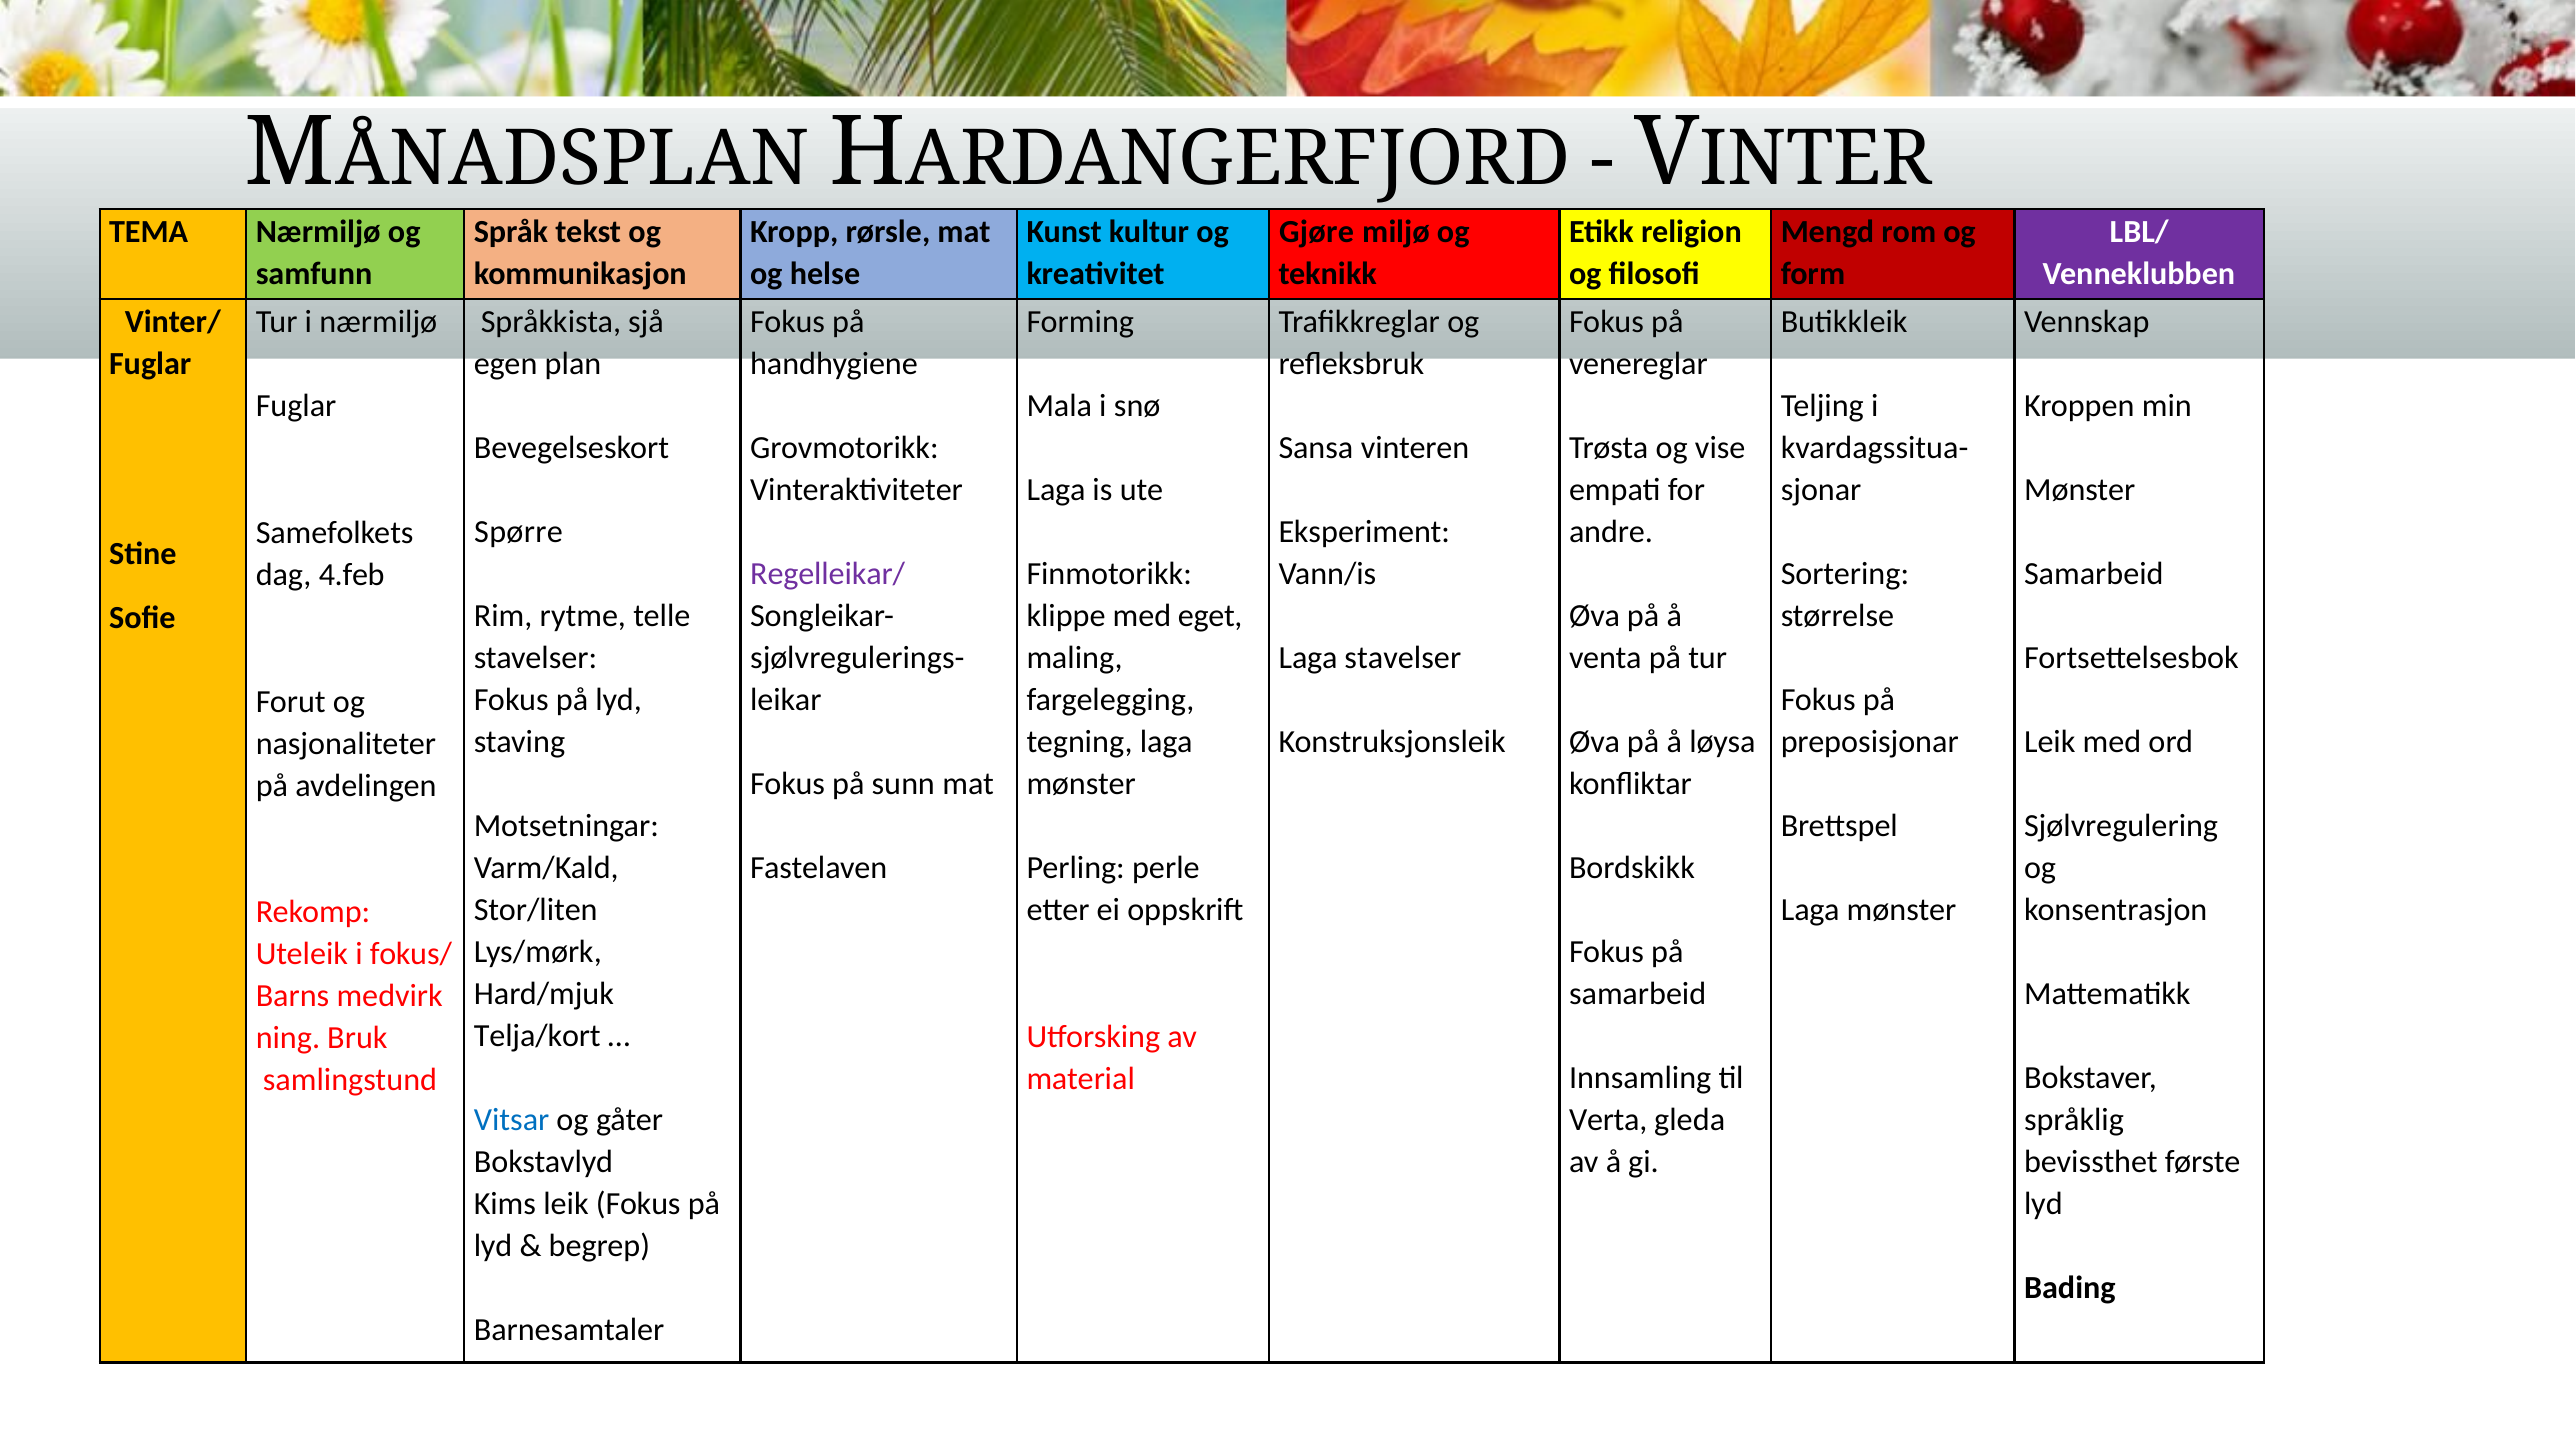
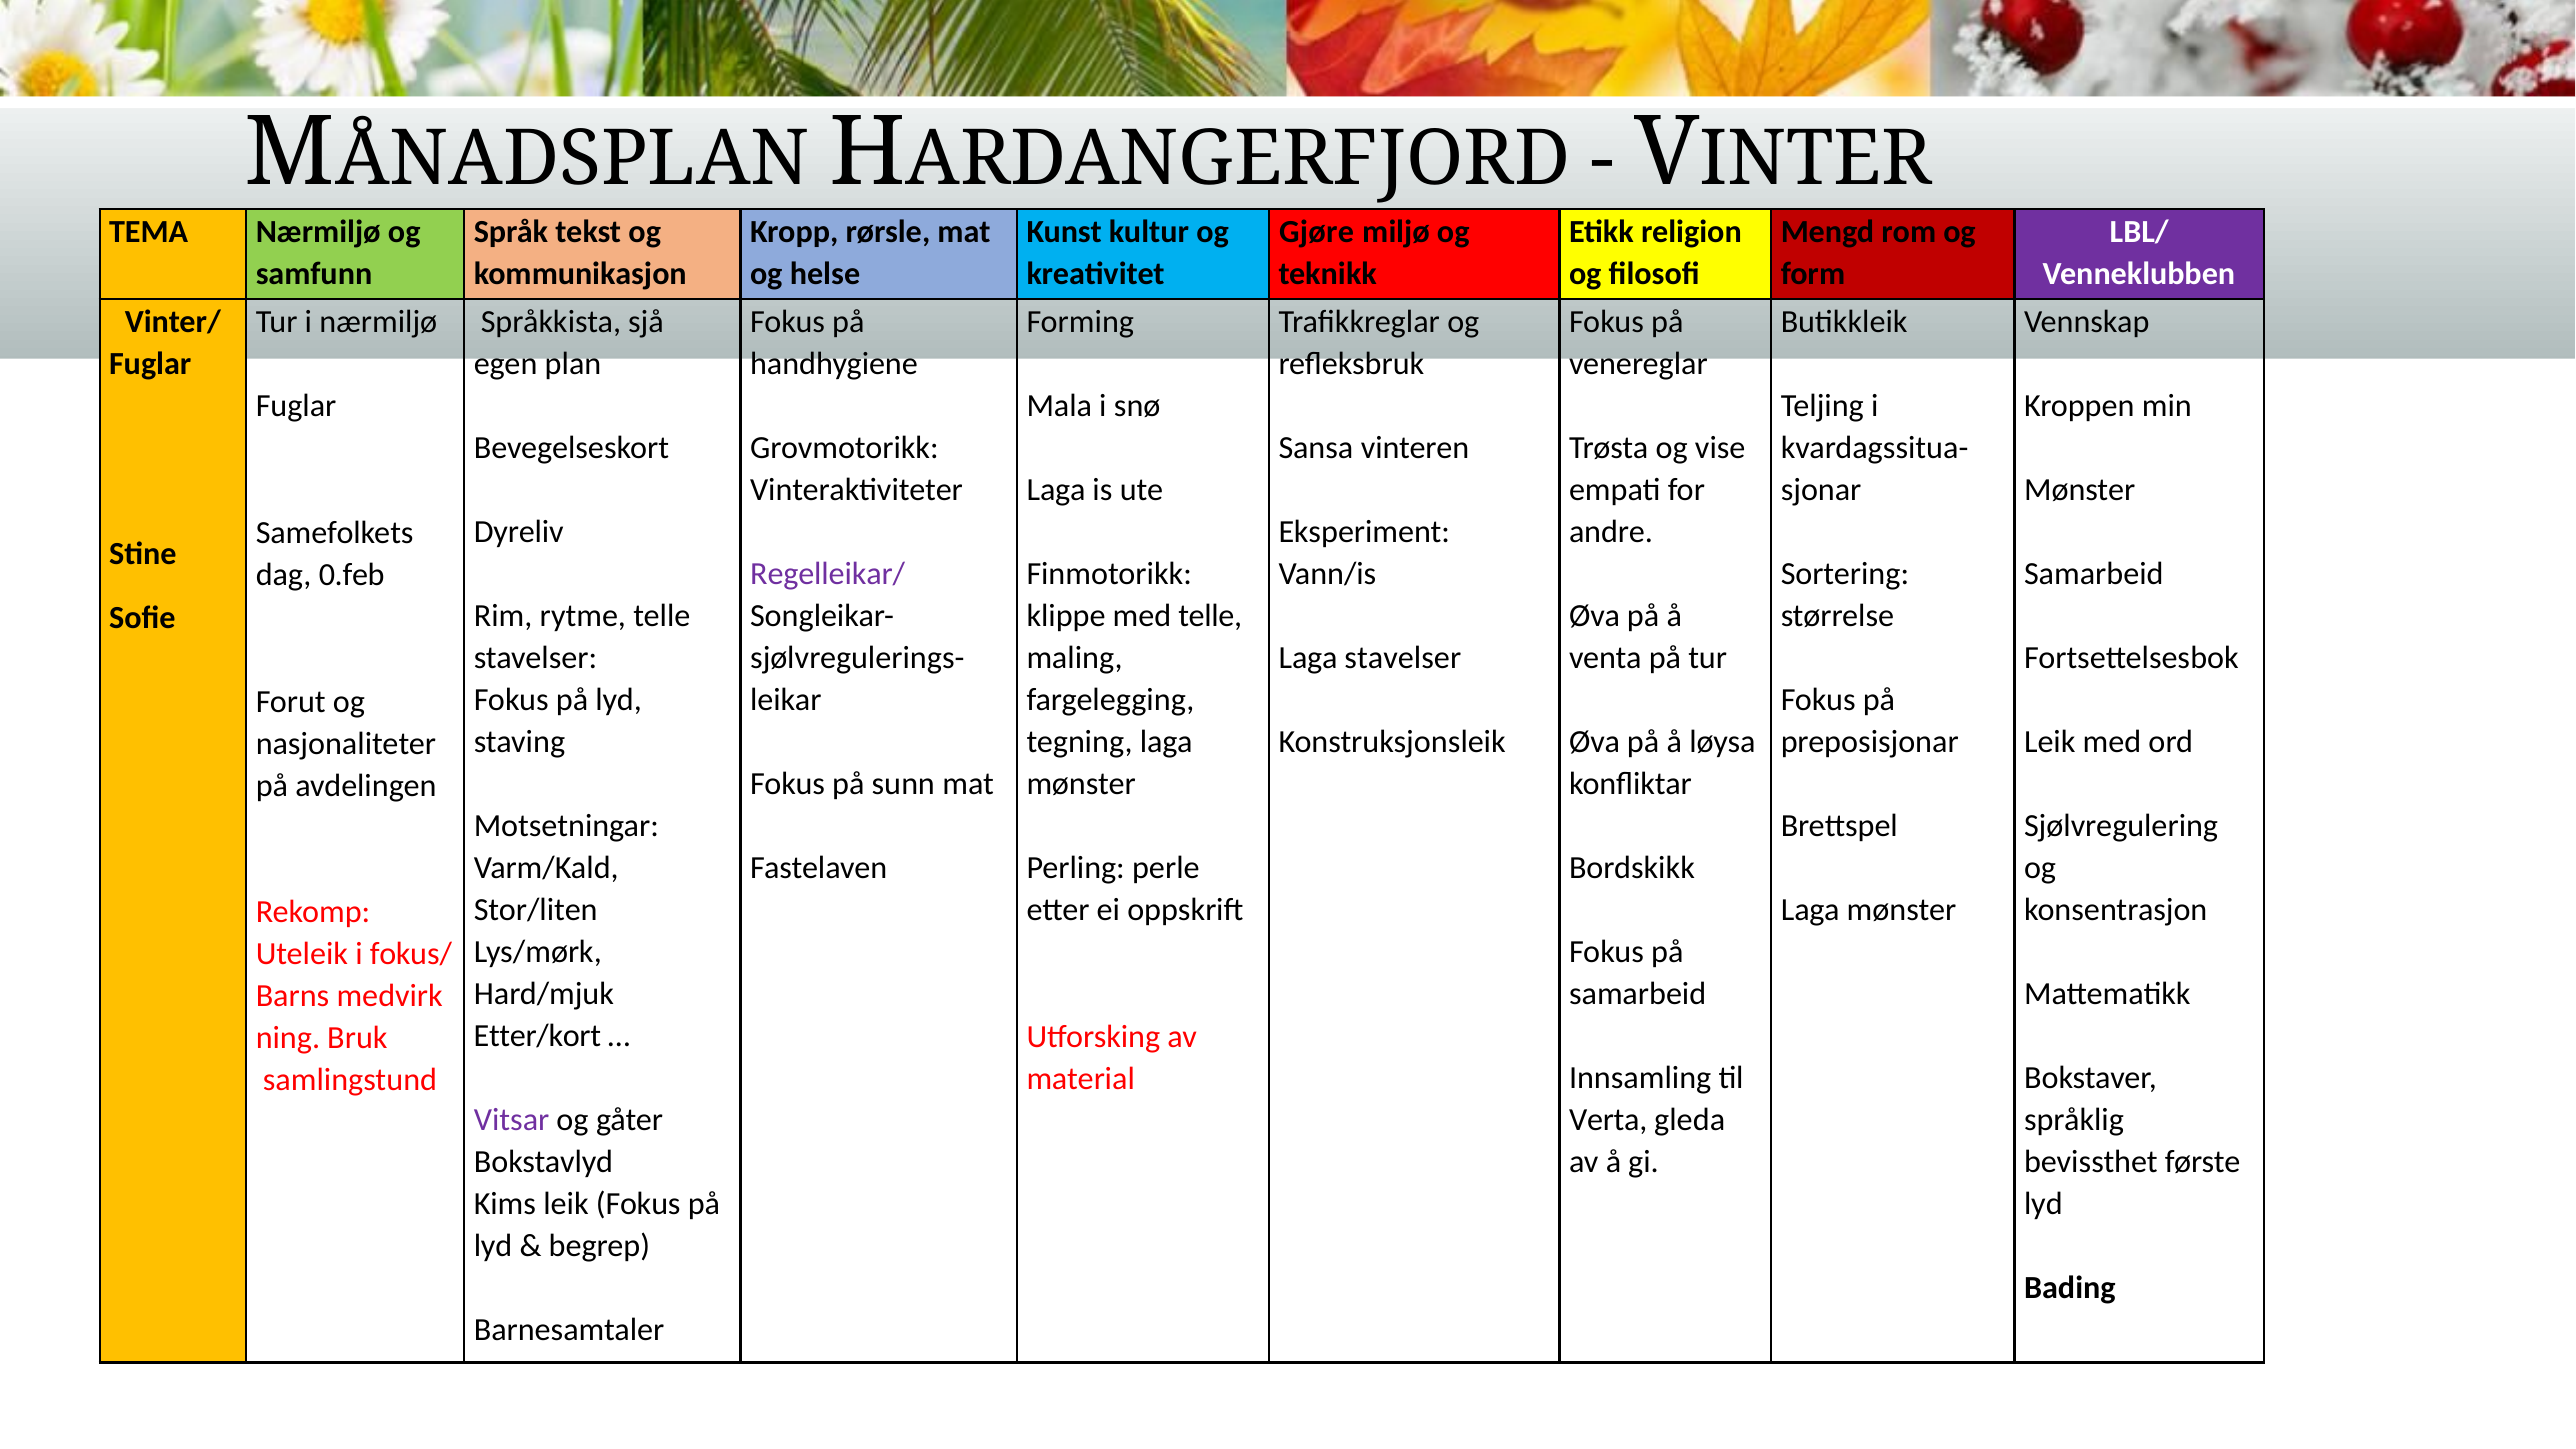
Spørre: Spørre -> Dyreliv (519, 532)
4.feb: 4.feb -> 0.feb (352, 575)
med eget: eget -> telle (1210, 616)
Telja/kort: Telja/kort -> Etter/kort (537, 1036)
Vitsar colour: blue -> purple (512, 1120)
